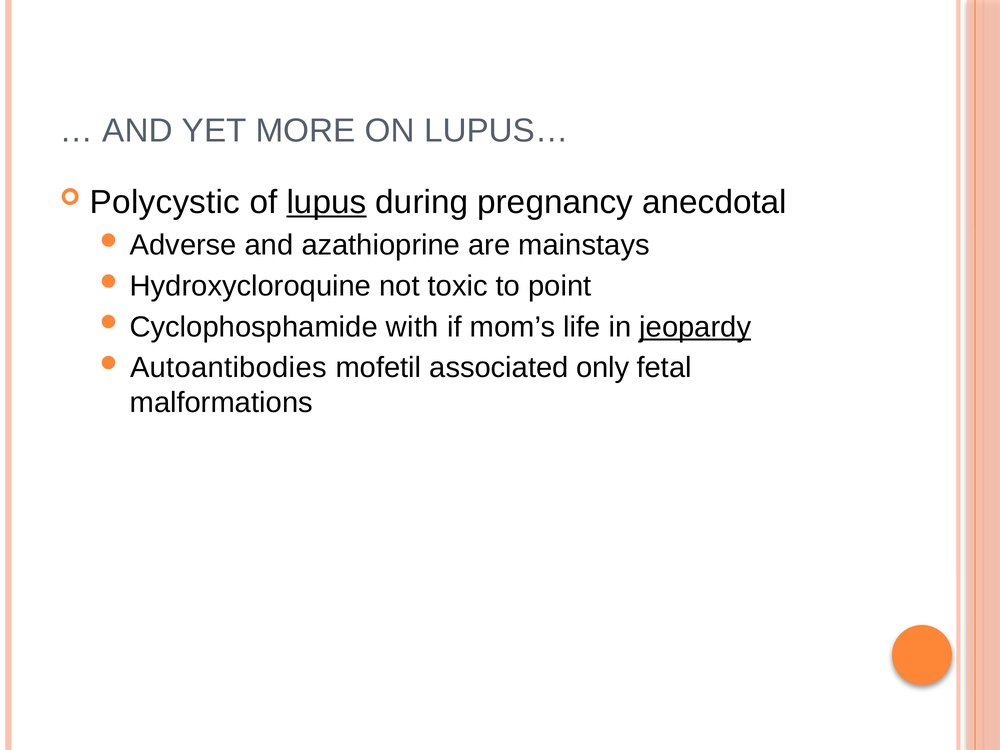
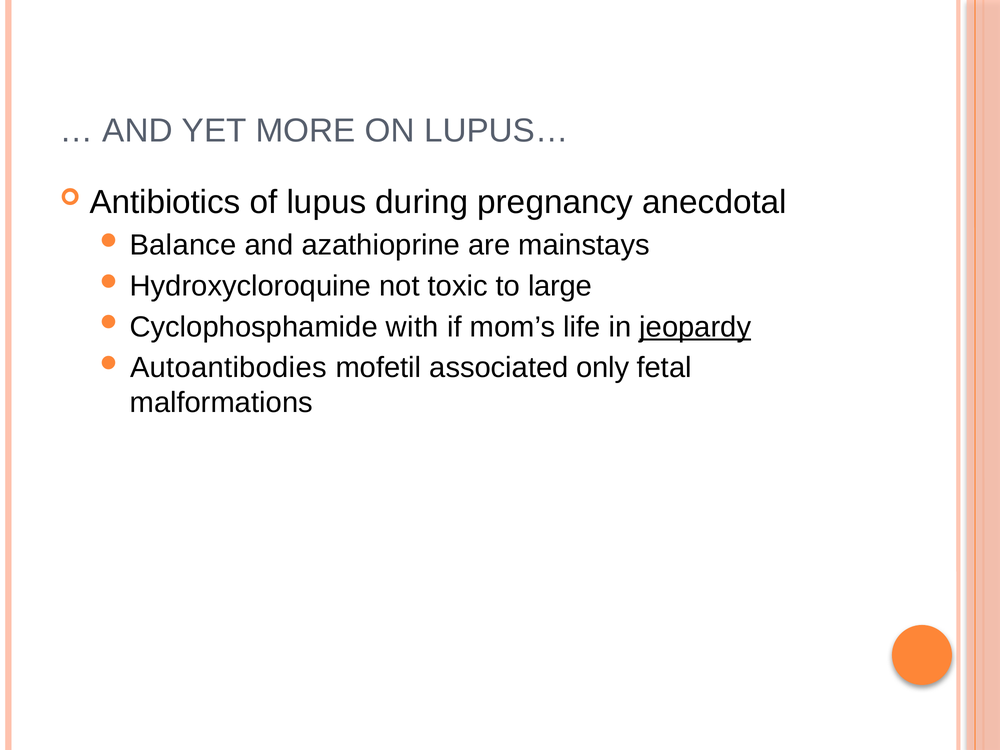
Polycystic: Polycystic -> Antibiotics (165, 202)
lupus underline: present -> none (326, 202)
Adverse: Adverse -> Balance (183, 245)
point: point -> large (560, 286)
